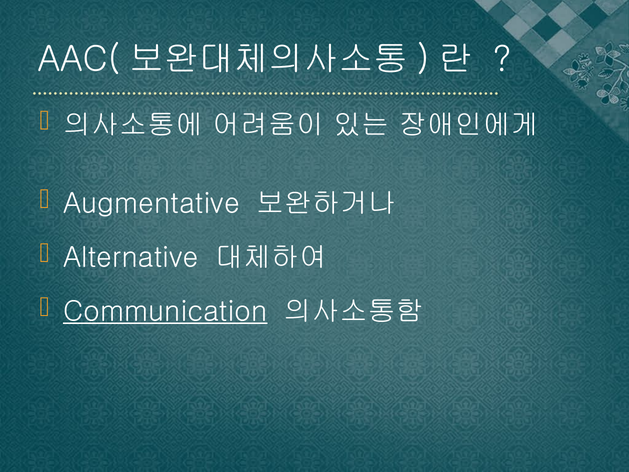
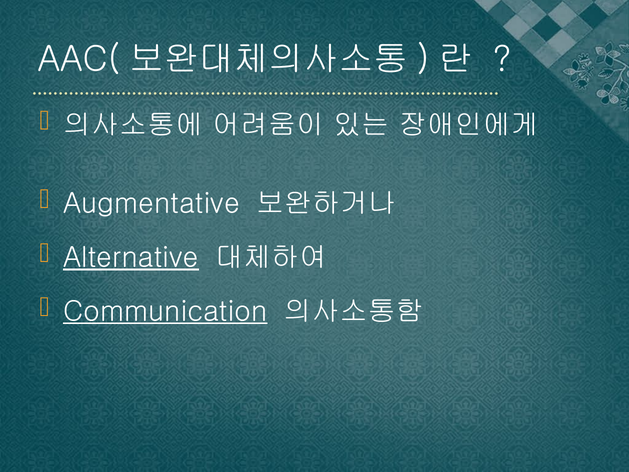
Alternative underline: none -> present (131, 257)
